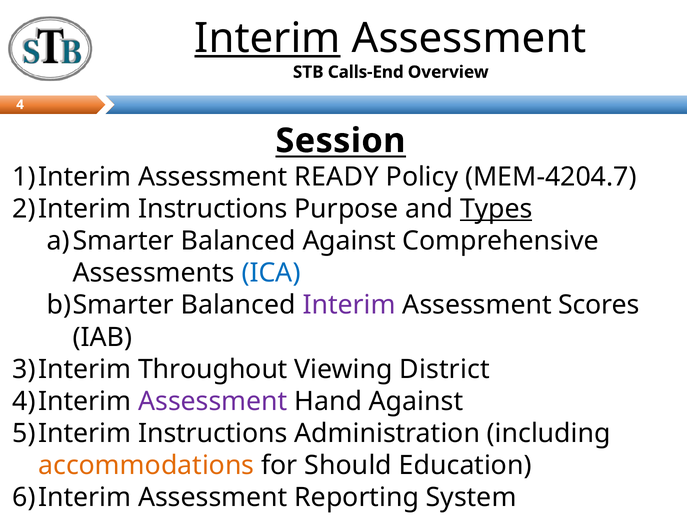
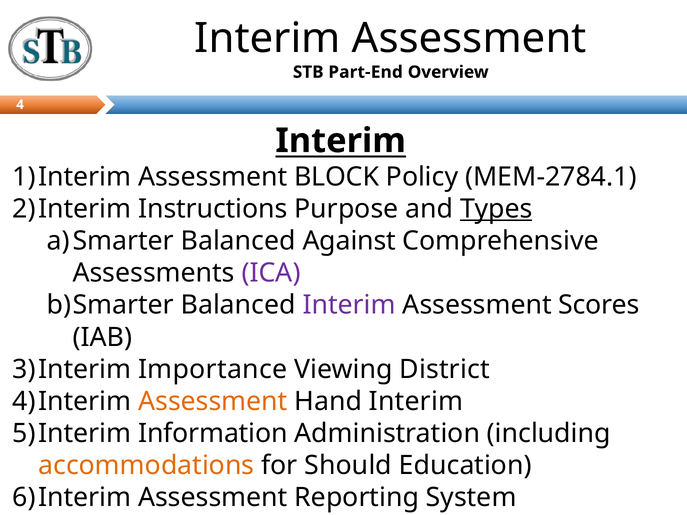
Interim underline: present -> none (268, 38)
Calls-End: Calls-End -> Part-End (366, 72)
Session: Session -> Interim (341, 141)
READY: READY -> BLOCK (337, 177)
MEM-4204.7: MEM-4204.7 -> MEM-2784.1 (551, 177)
ICA colour: blue -> purple (271, 273)
Throughout: Throughout -> Importance (213, 369)
Assessment colour: purple -> orange (213, 402)
Hand Against: Against -> Interim (416, 402)
Instructions: Instructions -> Information (213, 434)
